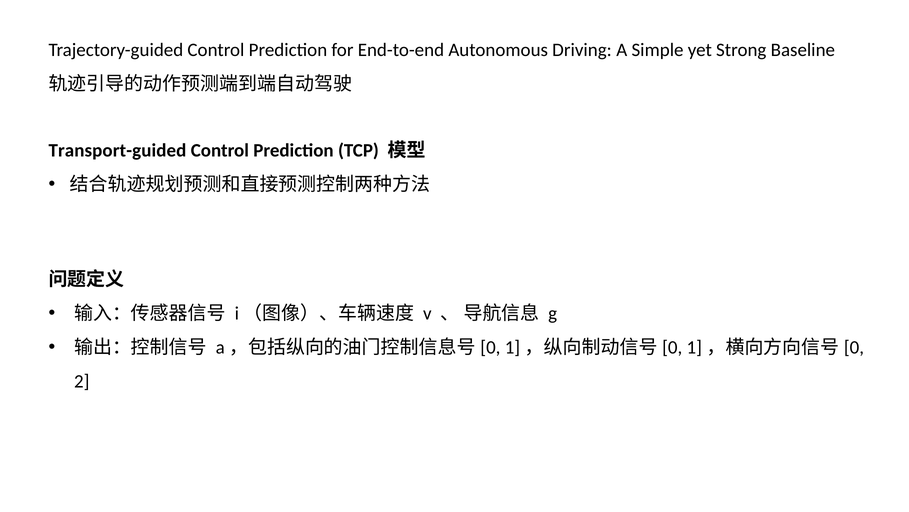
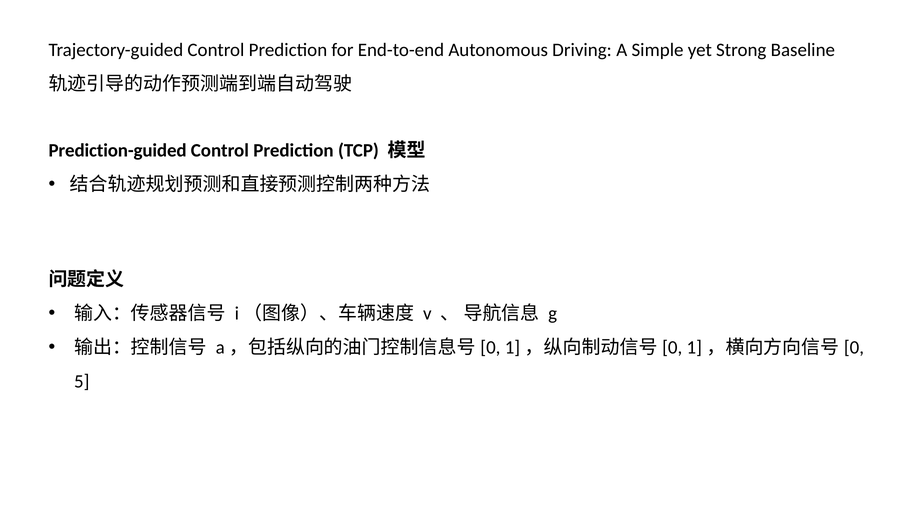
Transport-guided: Transport-guided -> Prediction-guided (118, 150)
2: 2 -> 5 (82, 381)
